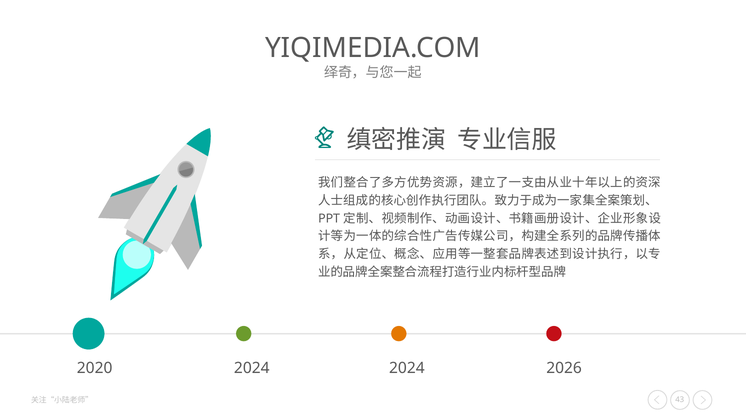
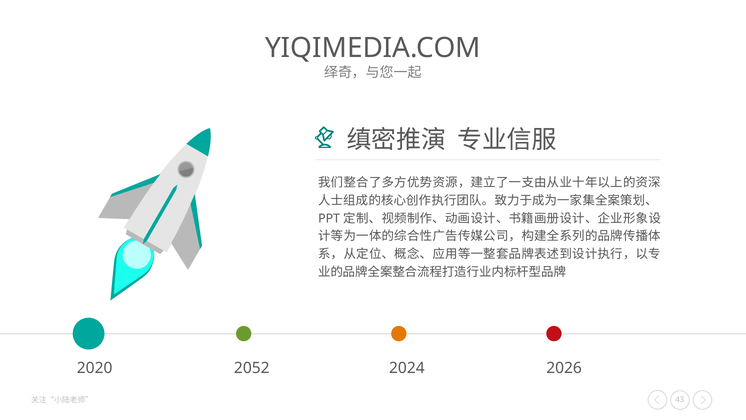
2020 2024: 2024 -> 2052 (252, 368)
